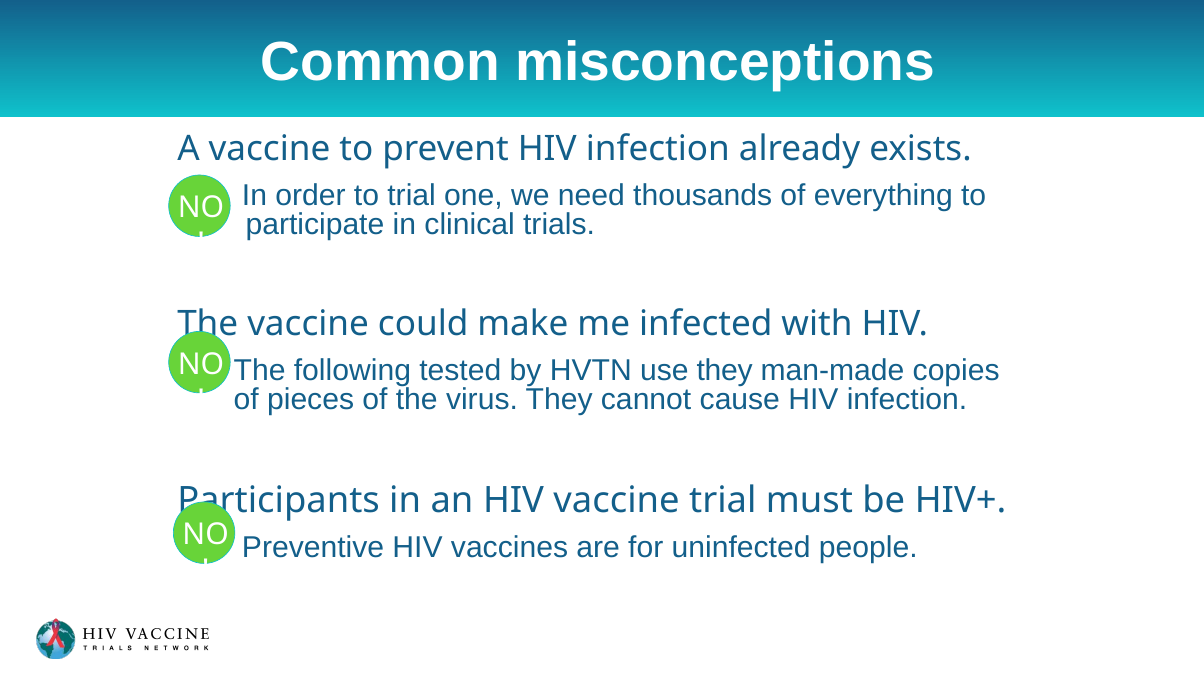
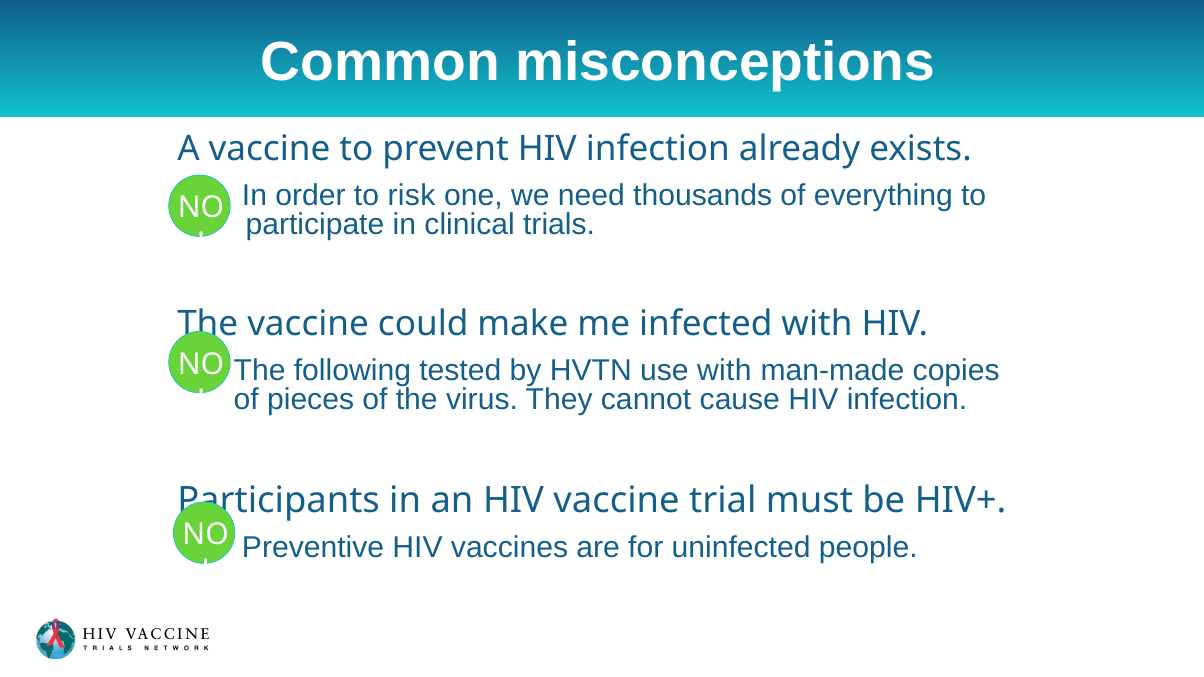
to trial: trial -> risk (411, 195)
use they: they -> with (724, 371)
